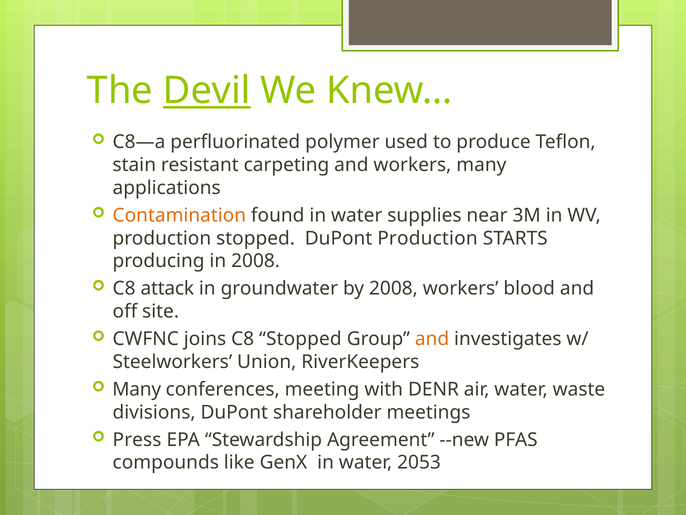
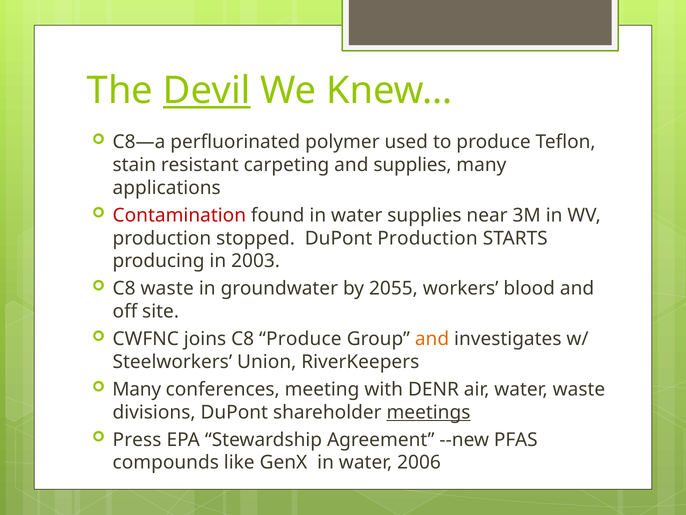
and workers: workers -> supplies (412, 165)
Contamination colour: orange -> red (179, 215)
in 2008: 2008 -> 2003 (256, 261)
C8 attack: attack -> waste (167, 288)
by 2008: 2008 -> 2055 (393, 288)
C8 Stopped: Stopped -> Produce (300, 339)
meetings underline: none -> present (428, 412)
2053: 2053 -> 2006 (419, 462)
